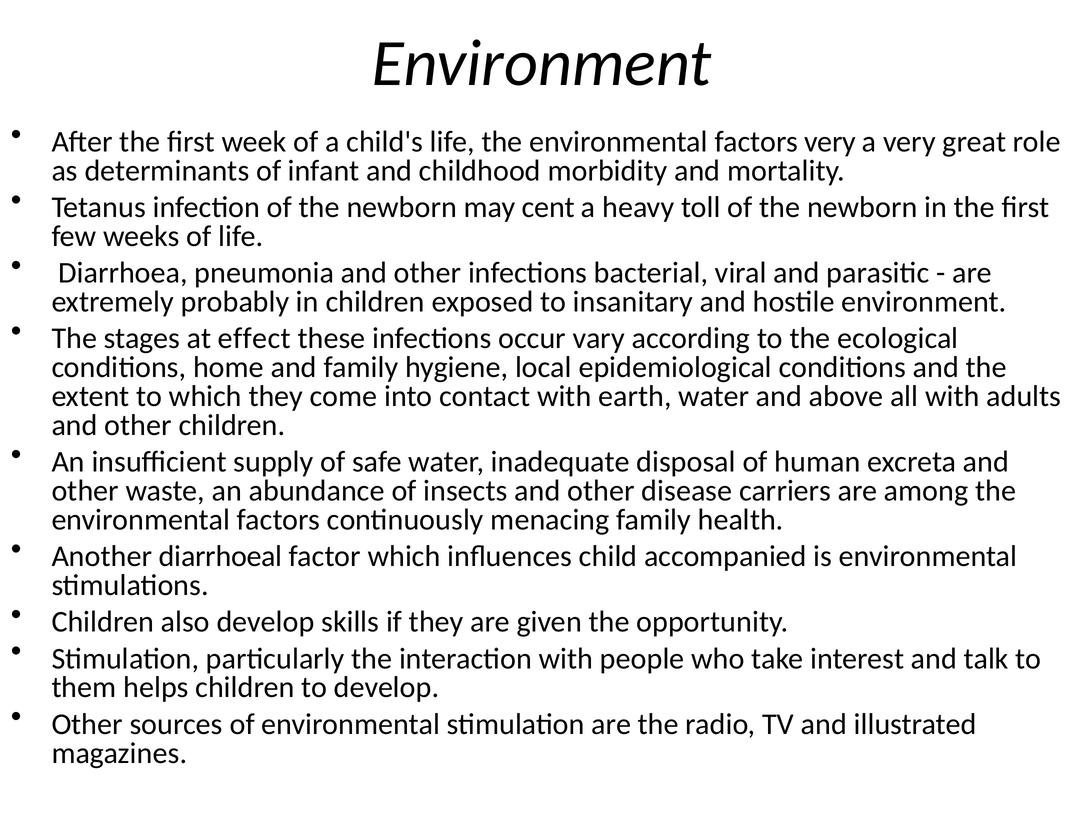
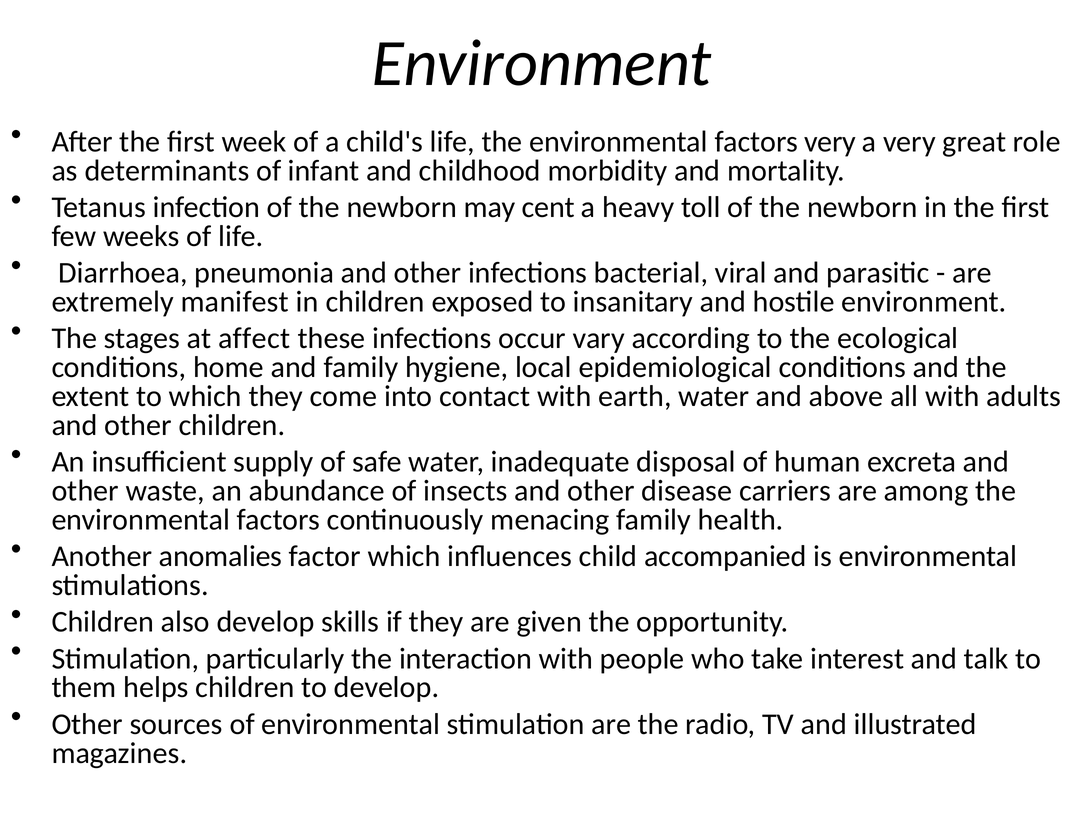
probably: probably -> manifest (235, 302)
effect: effect -> affect (254, 339)
diarrhoeal: diarrhoeal -> anomalies (221, 556)
